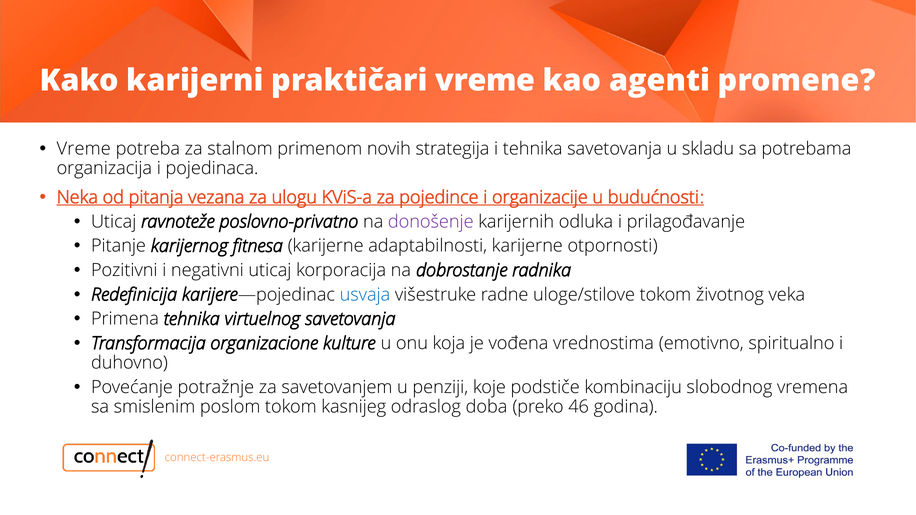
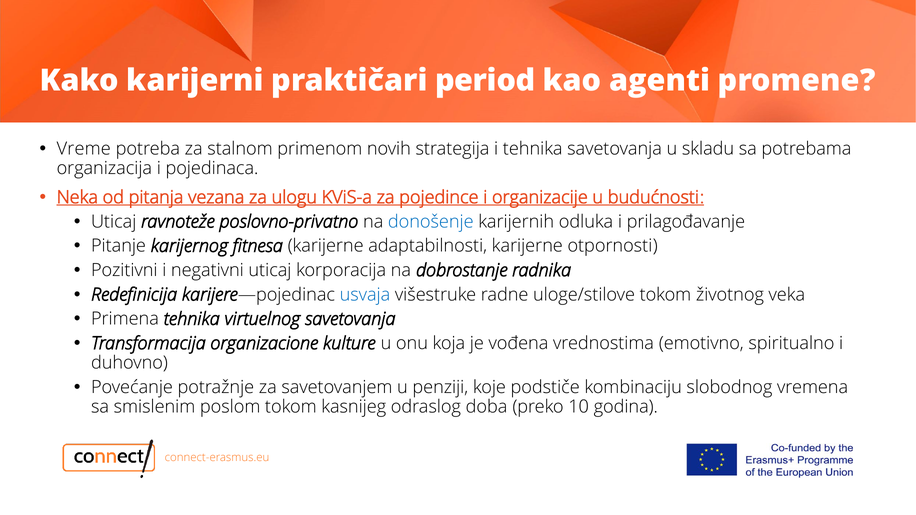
praktičari vreme: vreme -> period (485, 81)
donošenje colour: purple -> blue (431, 222)
46: 46 -> 10 (579, 407)
